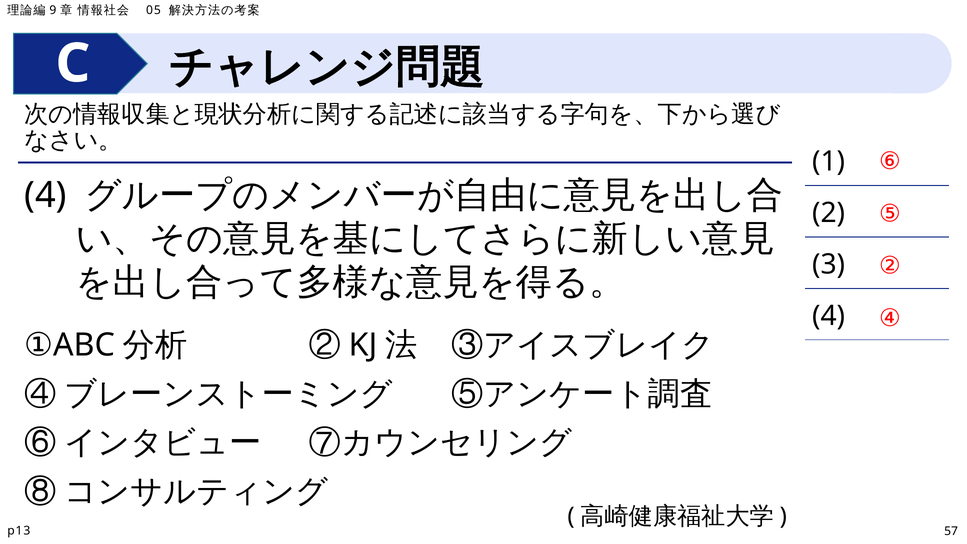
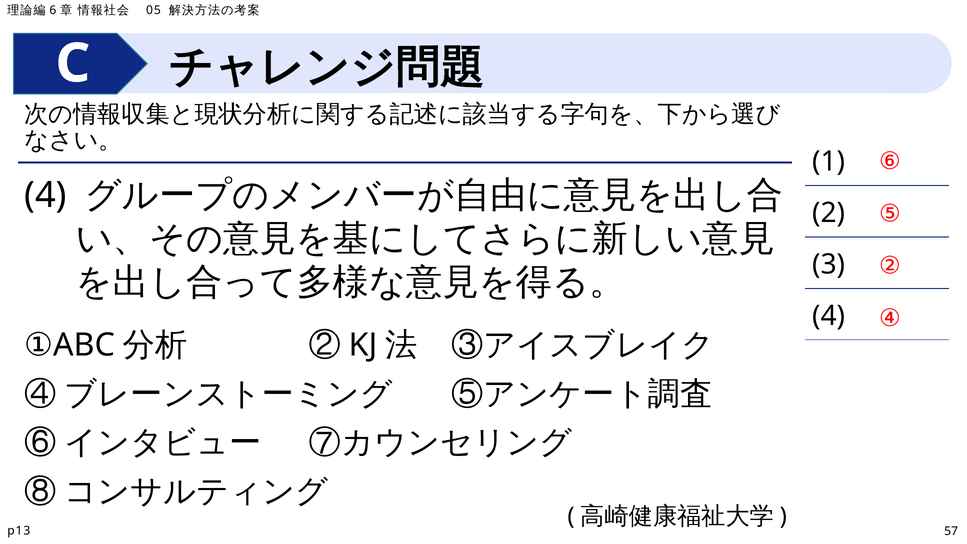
9: 9 -> 6 (53, 10)
